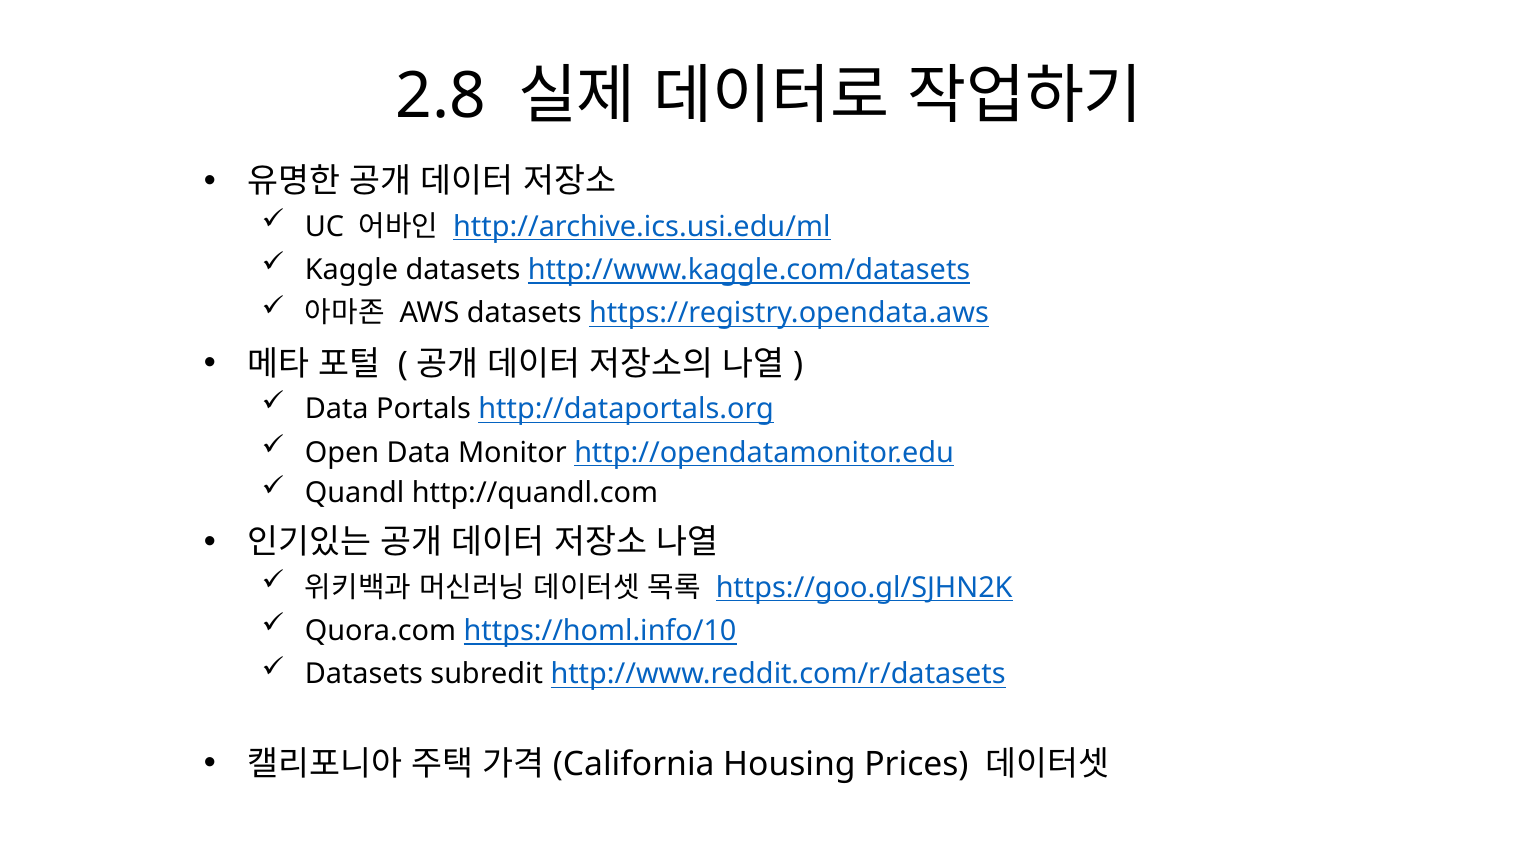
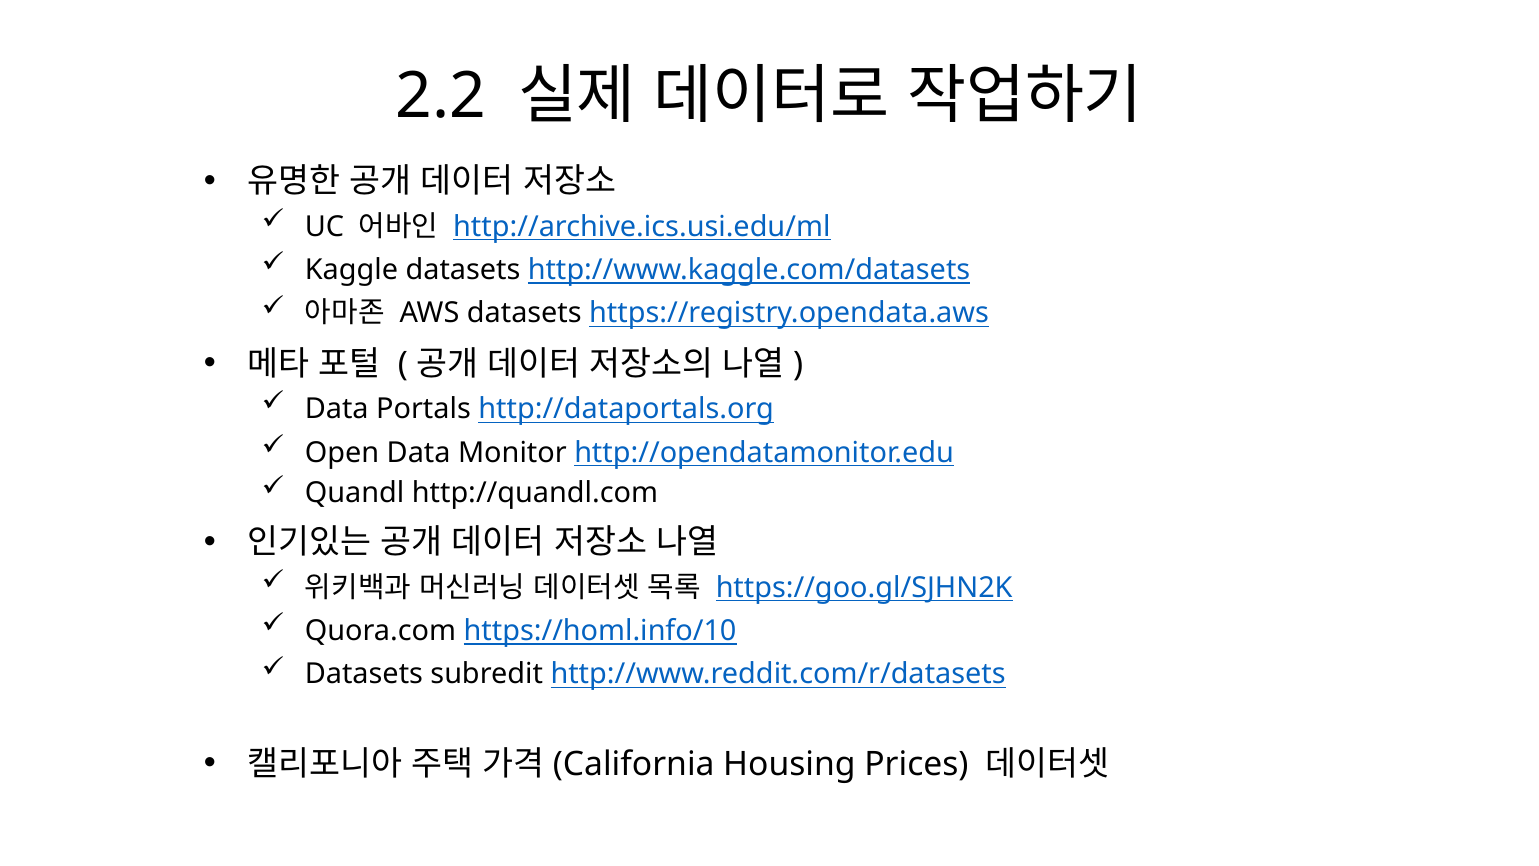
2.8: 2.8 -> 2.2 (441, 96)
